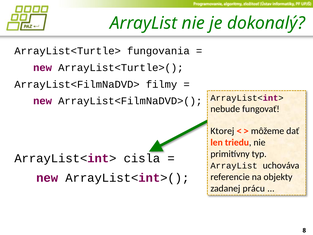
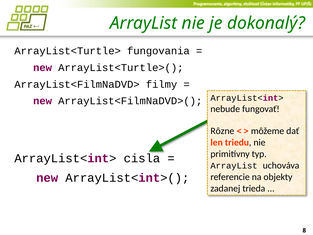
Ktorej: Ktorej -> Rôzne (222, 131)
prácu: prácu -> trieda (254, 188)
